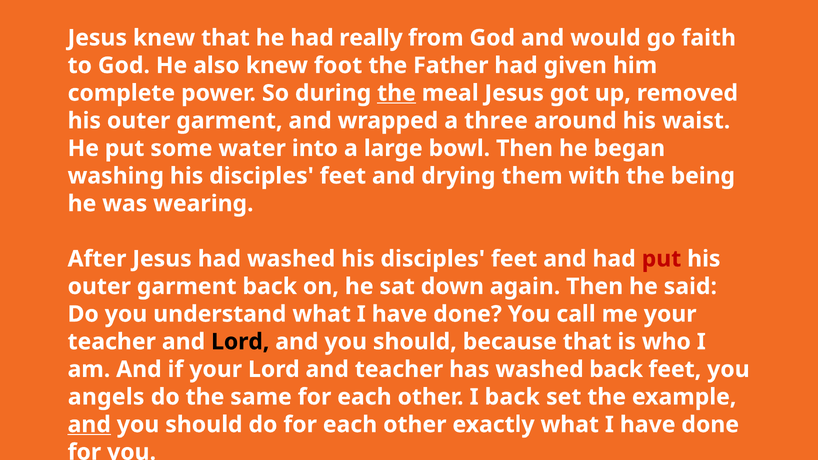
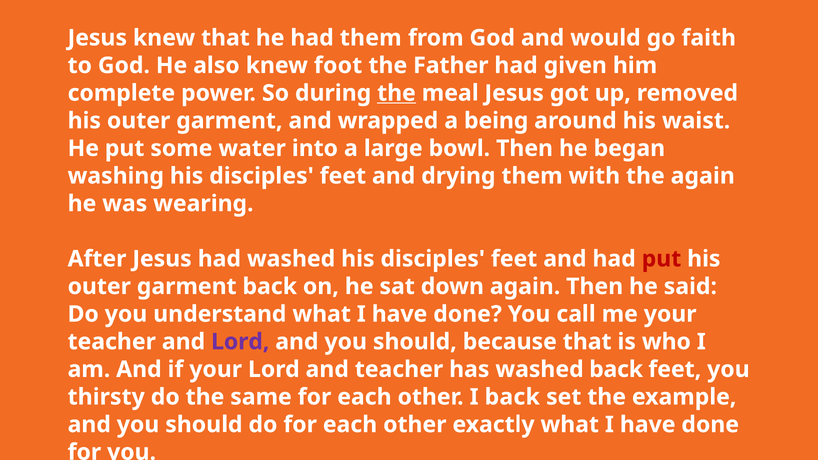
had really: really -> them (371, 38)
three: three -> being (496, 121)
the being: being -> again (703, 176)
Lord colour: black -> purple (240, 342)
angels: angels -> thirsty (106, 397)
and underline: present -> none (89, 425)
